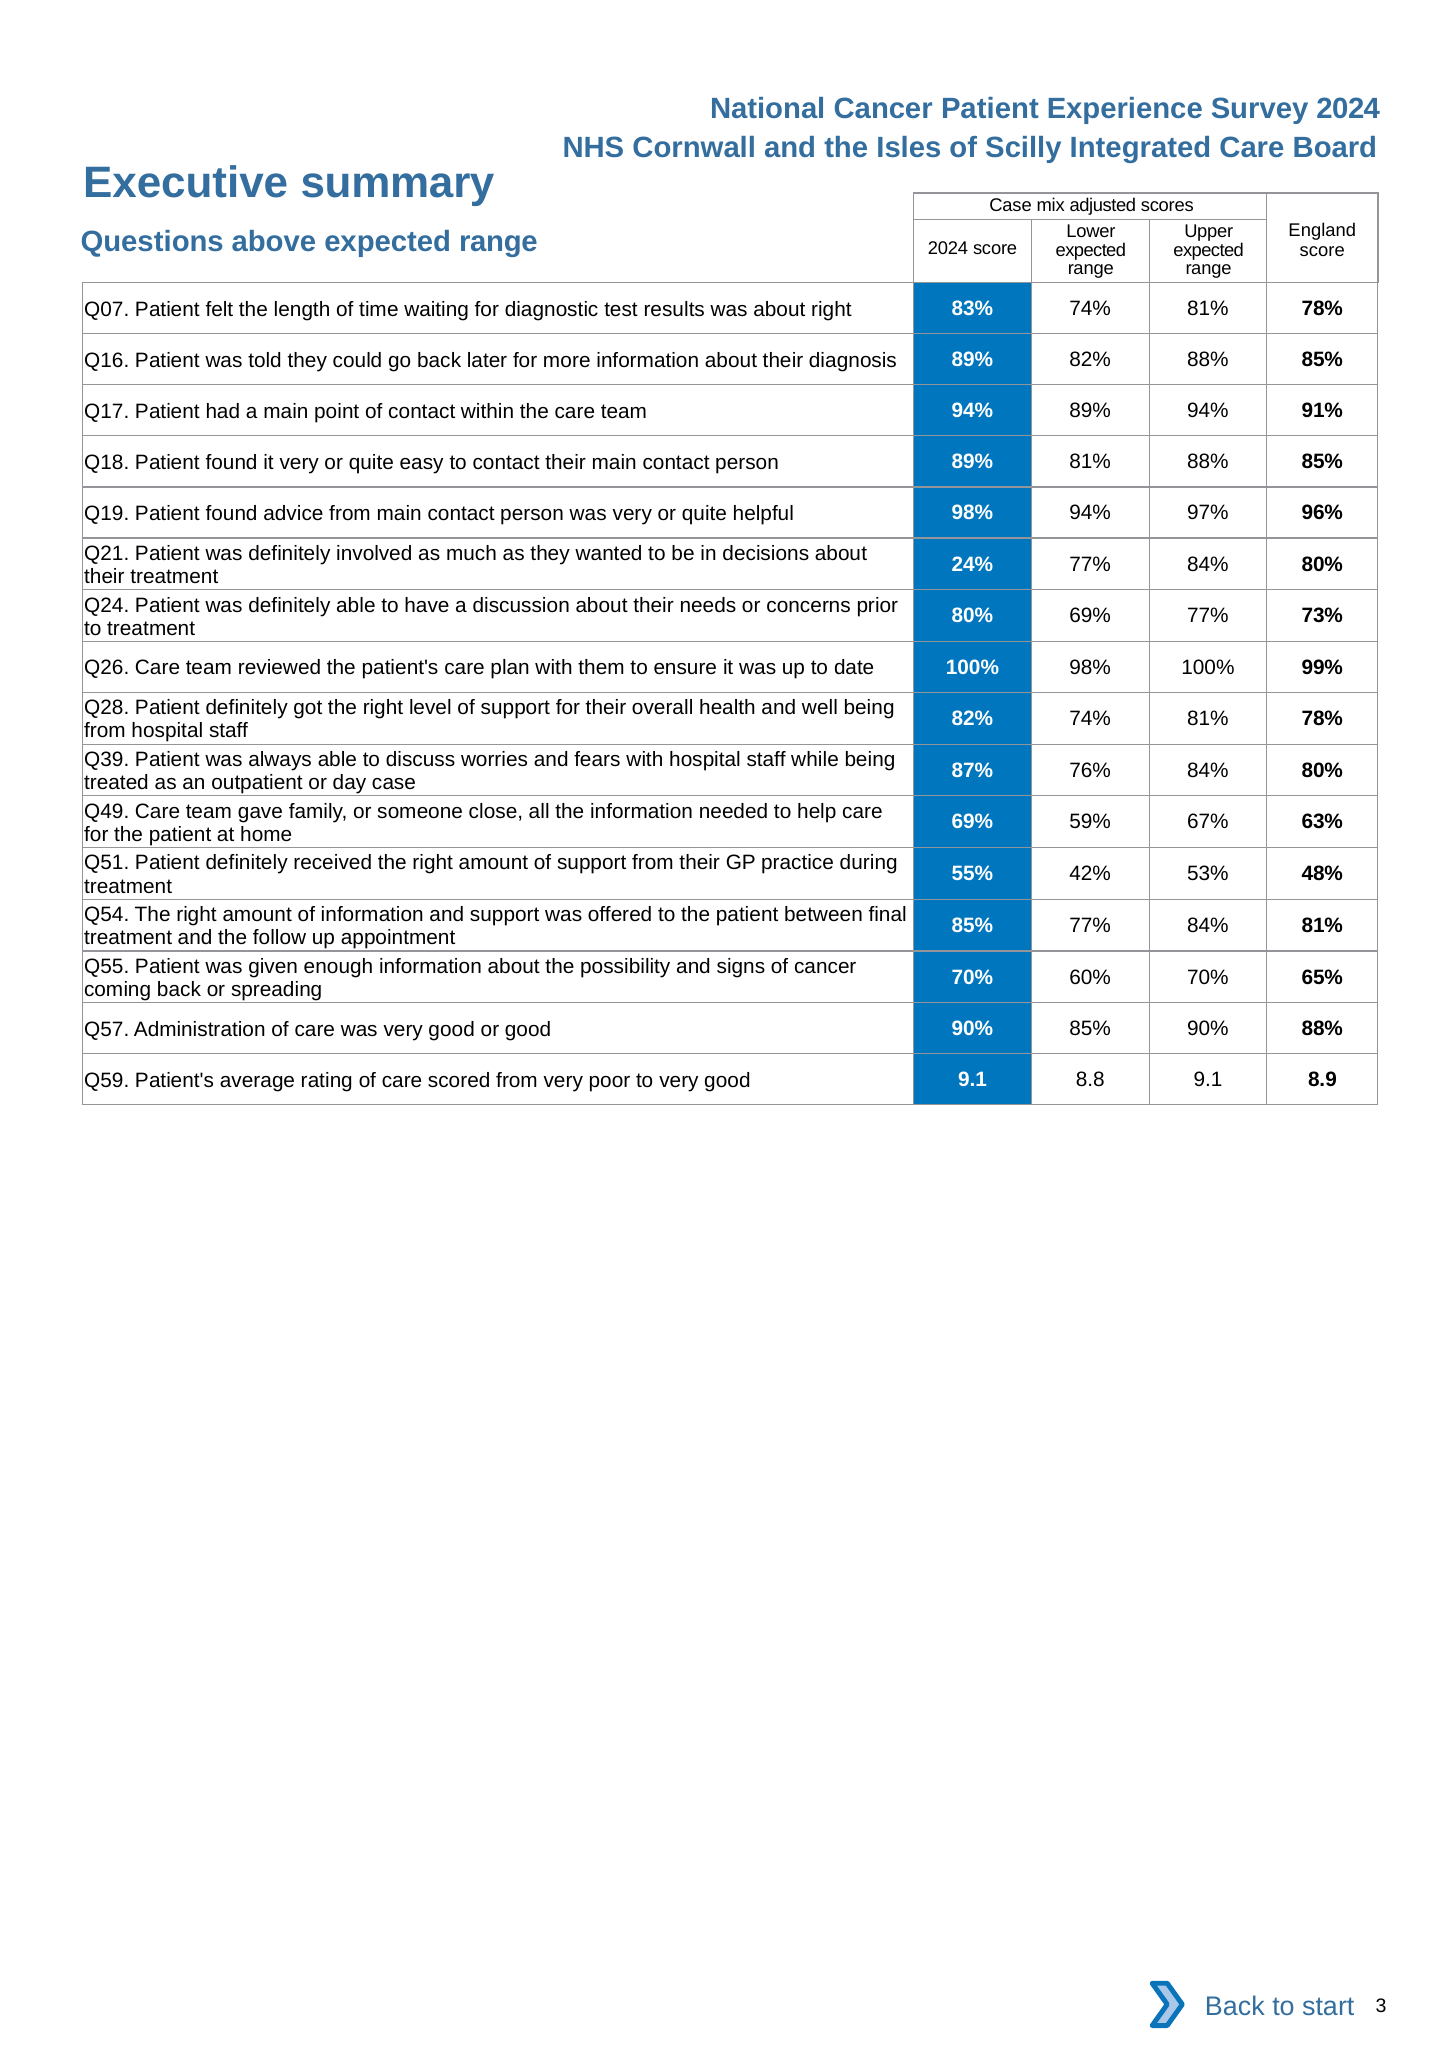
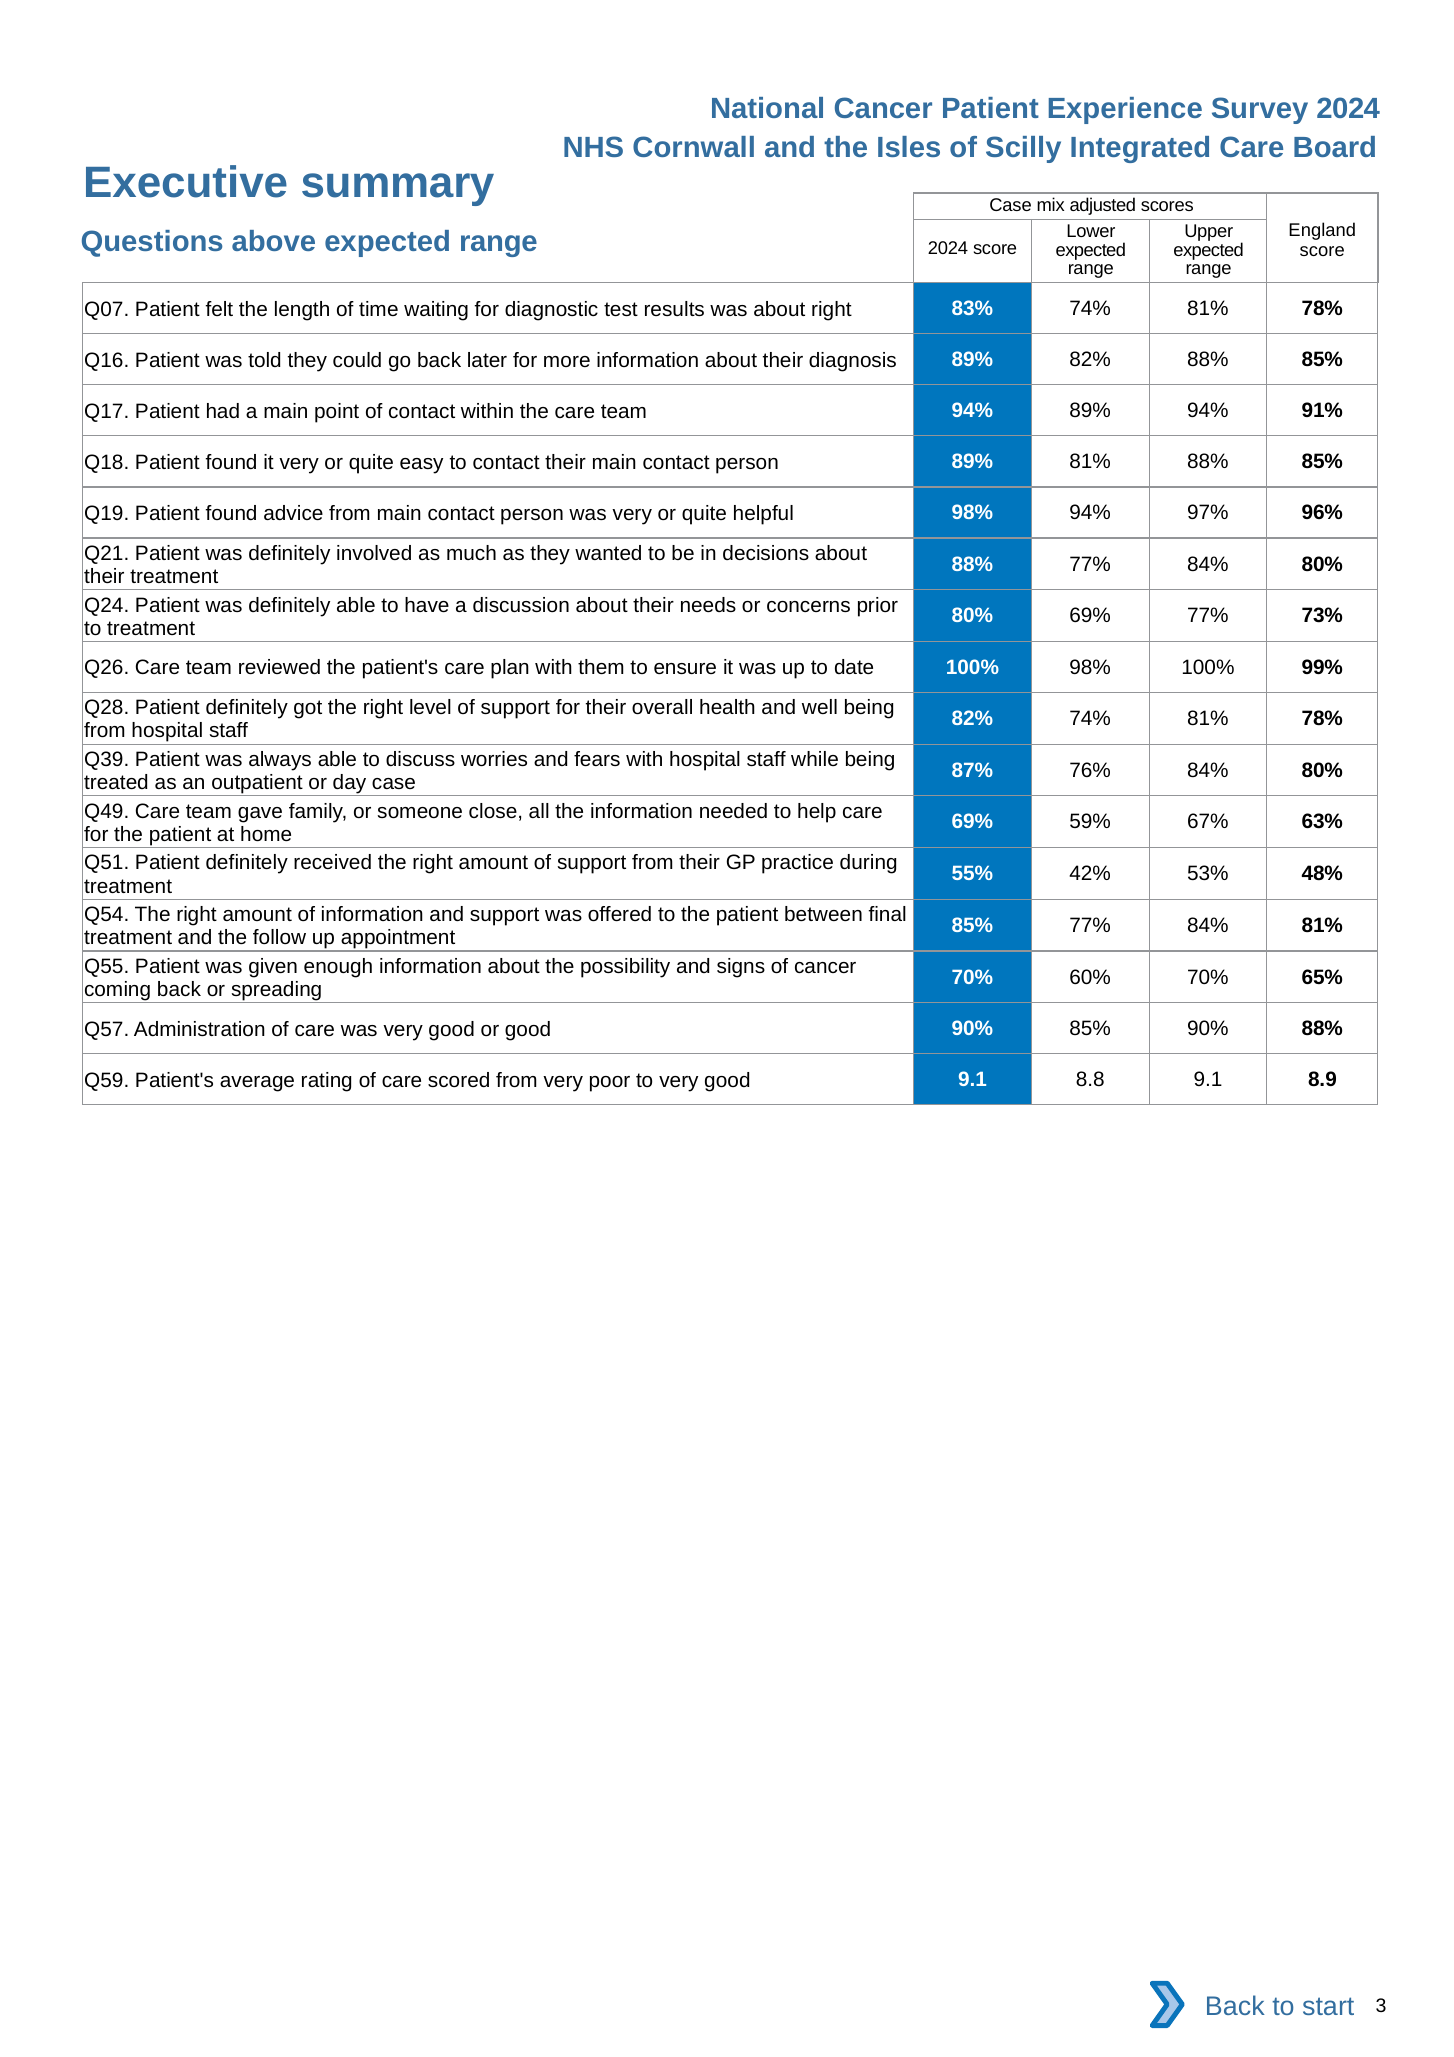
24%: 24% -> 88% (972, 564)
